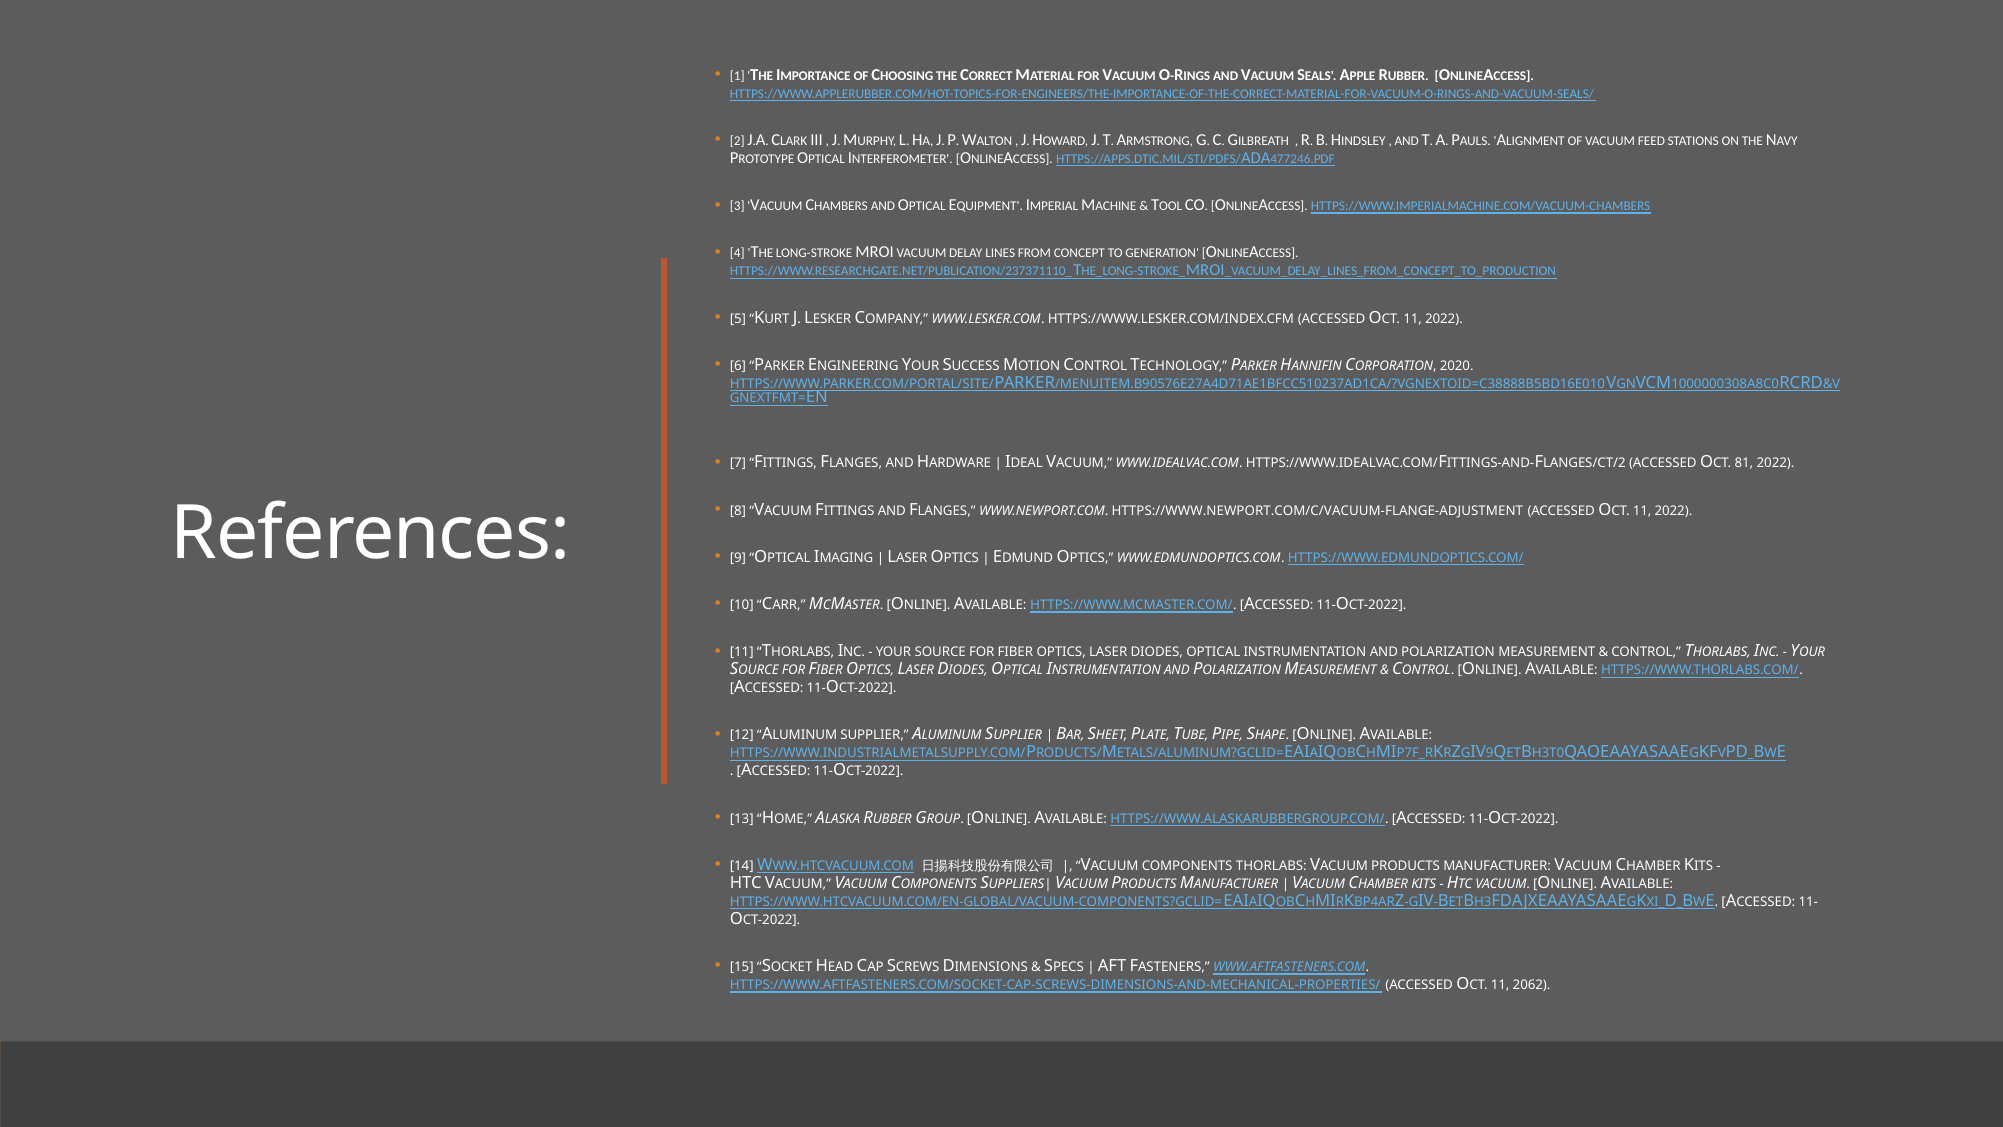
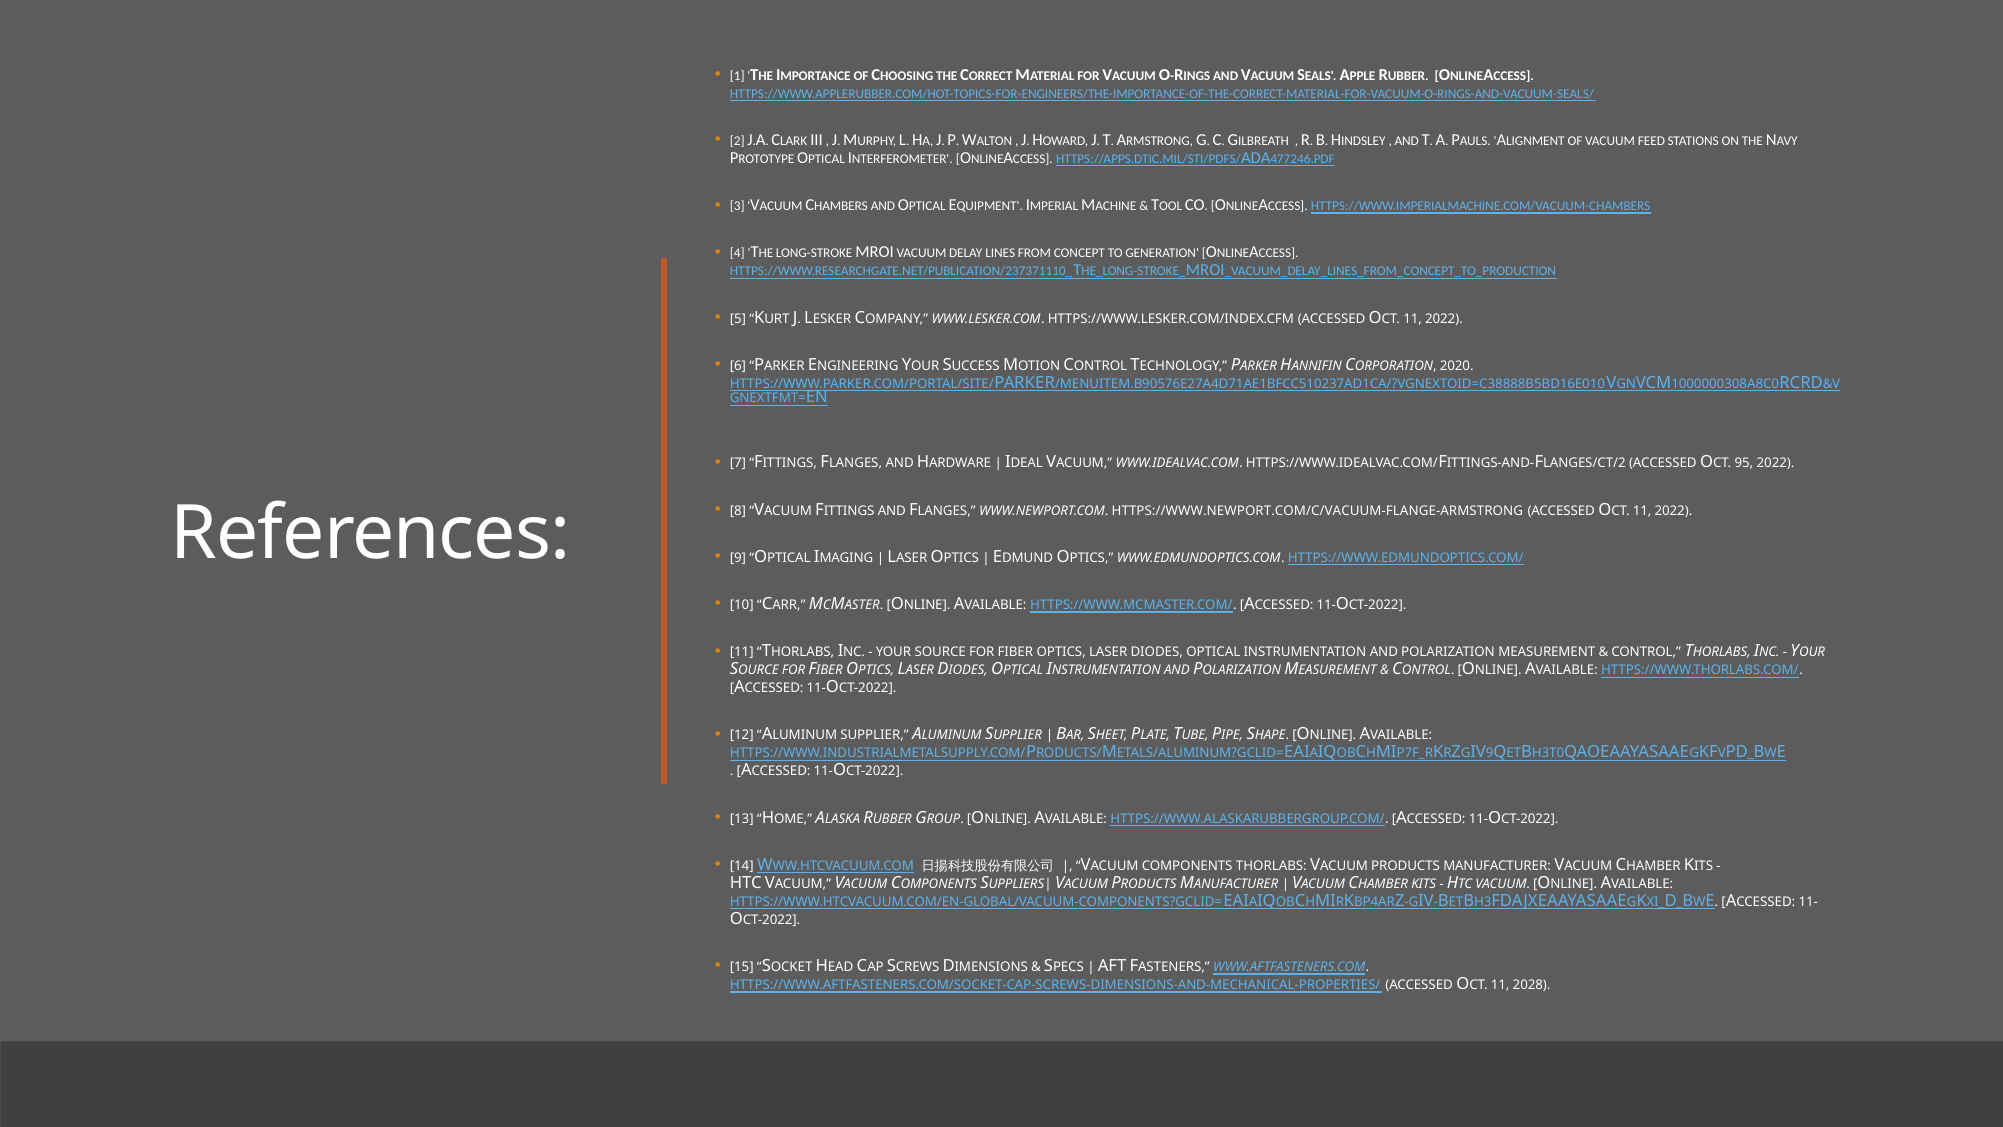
81: 81 -> 95 (1744, 463)
HTTPS://WWW.NEWPORT.COM/C/VACUUM-FLANGE-ADJUSTMENT: HTTPS://WWW.NEWPORT.COM/C/VACUUM-FLANGE-ADJUSTMENT -> HTTPS://WWW.NEWPORT.COM/C/VACUUM-FLANGE-ARMSTRONG (1317, 511)
2062: 2062 -> 2028 (1532, 985)
